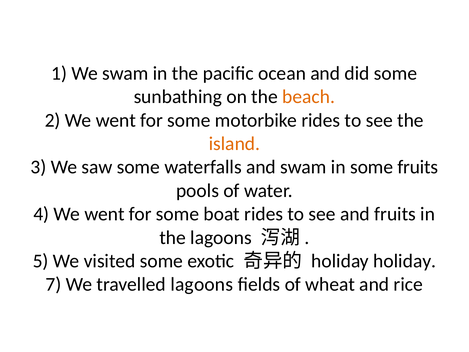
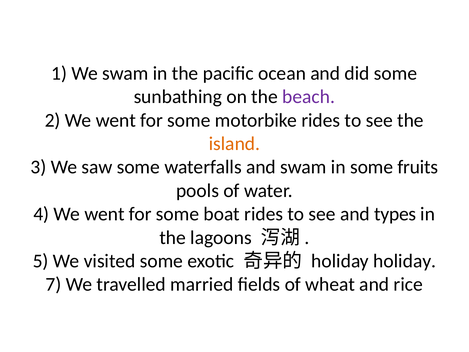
beach colour: orange -> purple (309, 97)
and fruits: fruits -> types (395, 214)
travelled lagoons: lagoons -> married (202, 284)
